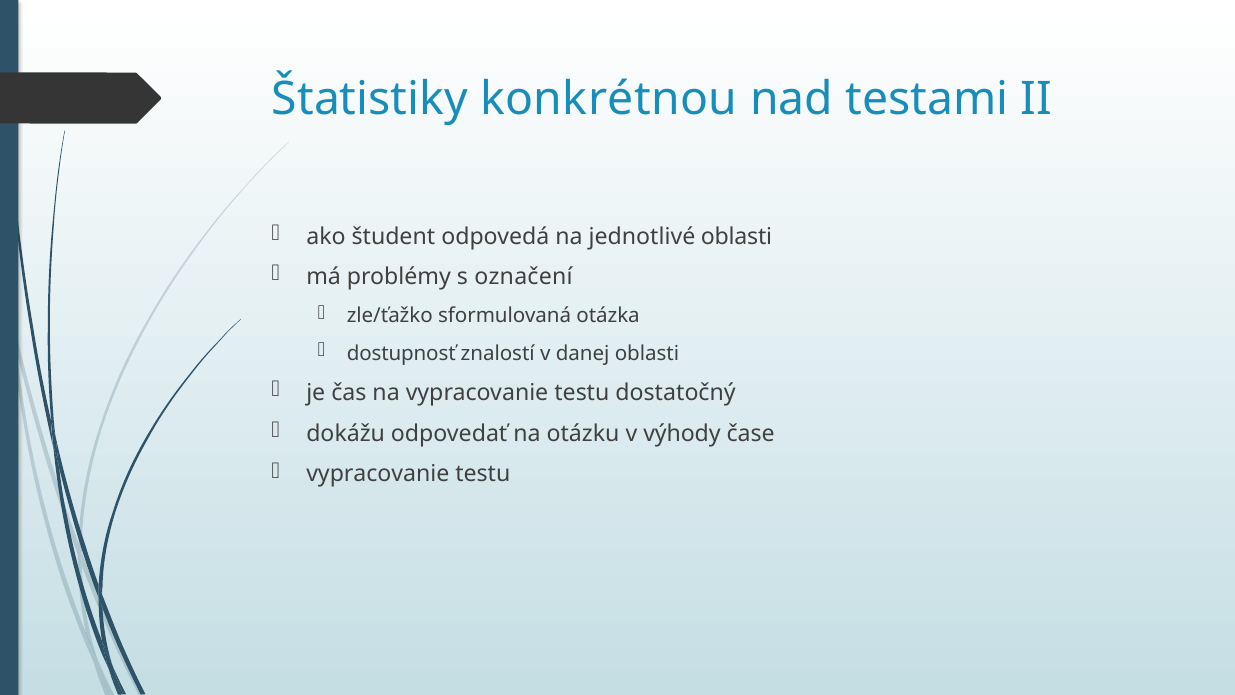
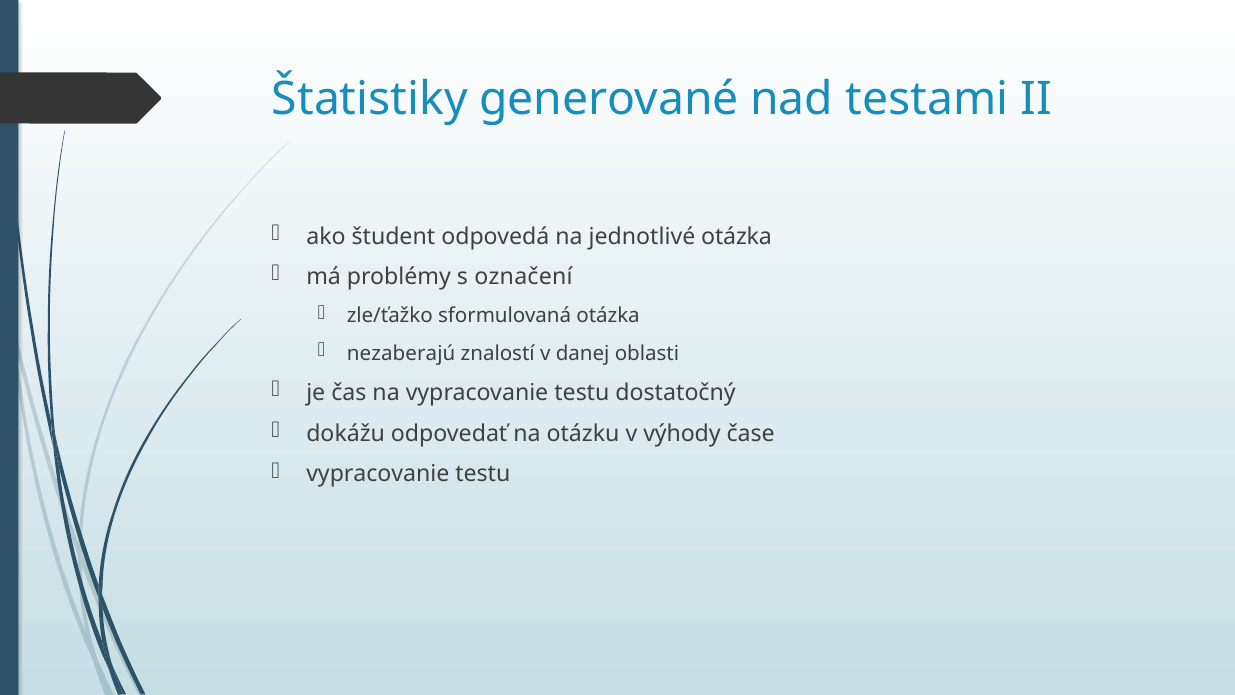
konkrétnou: konkrétnou -> generované (609, 99)
jednotlivé oblasti: oblasti -> otázka (737, 236)
dostupnosť: dostupnosť -> nezaberajú (401, 353)
